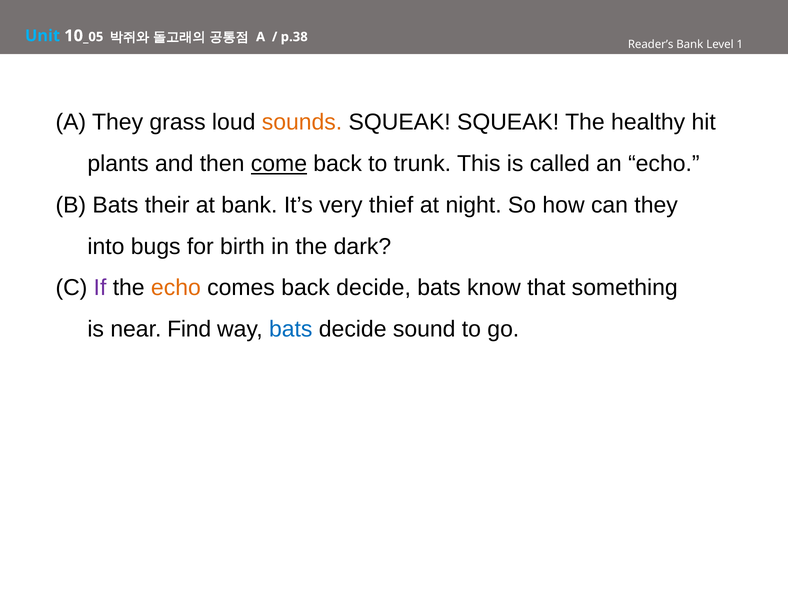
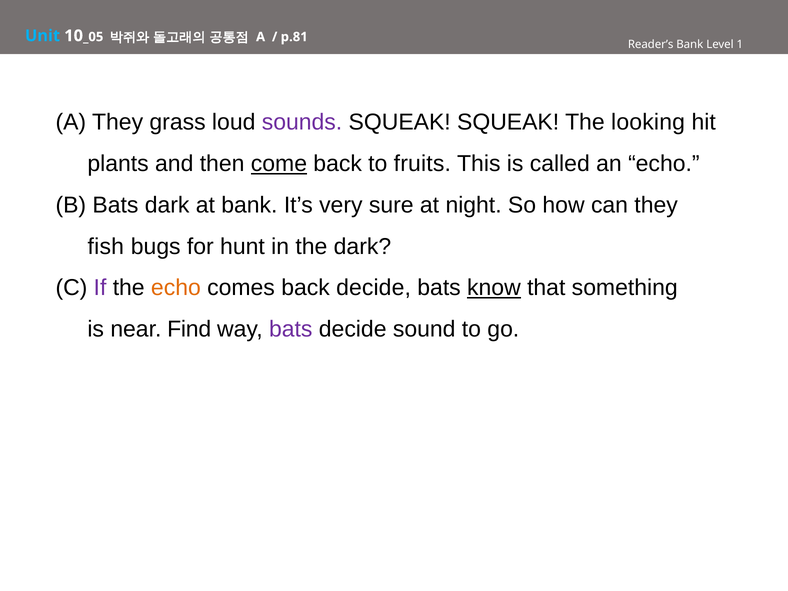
p.38: p.38 -> p.81 (294, 37)
sounds colour: orange -> purple (302, 122)
healthy: healthy -> looking (648, 122)
trunk: trunk -> fruits (422, 164)
Bats their: their -> dark (167, 205)
thief: thief -> sure (391, 205)
into: into -> fish (106, 246)
birth: birth -> hunt (242, 246)
know underline: none -> present (494, 288)
bats colour: blue -> purple (291, 329)
